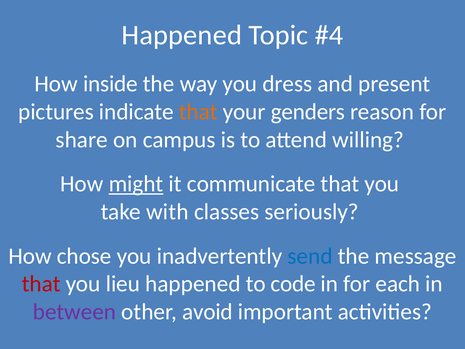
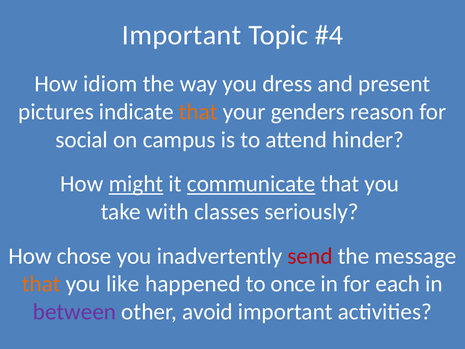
Happened: Happened -> Important (182, 35)
inside: inside -> idiom (110, 84)
share: share -> social (82, 140)
willing: willing -> hinder (368, 140)
communicate underline: none -> present (251, 184)
send colour: blue -> red (310, 256)
that colour: red -> orange (41, 284)
lieu: lieu -> like (123, 284)
code: code -> once (293, 284)
